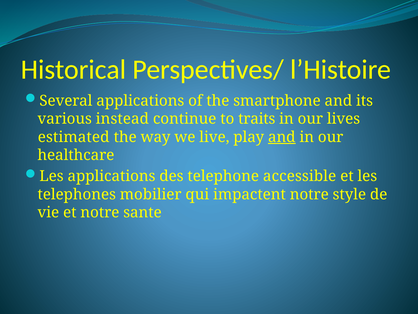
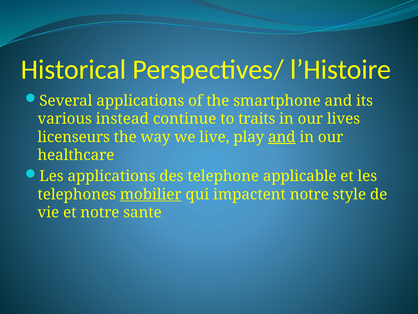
estimated: estimated -> licenseurs (74, 137)
accessible: accessible -> applicable (300, 176)
mobilier underline: none -> present (151, 194)
